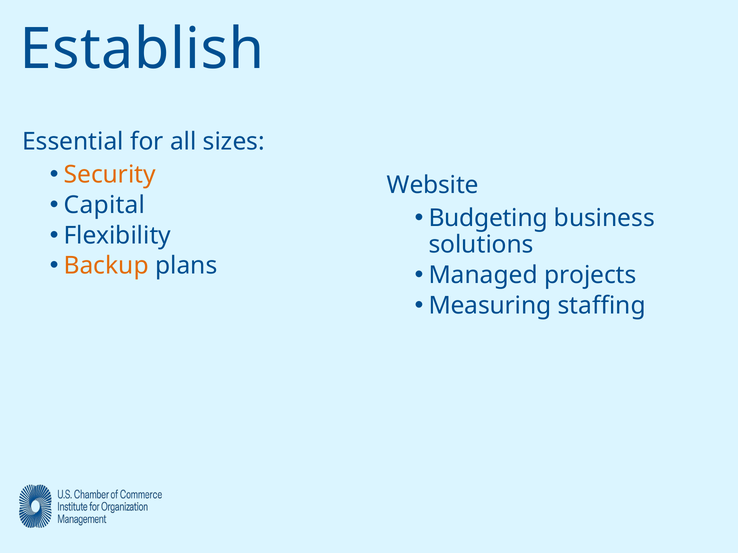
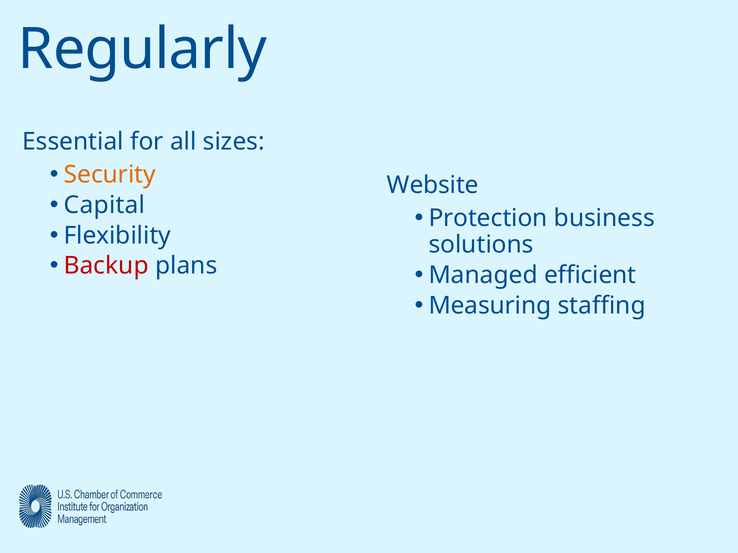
Establish: Establish -> Regularly (143, 49)
Budgeting: Budgeting -> Protection (488, 218)
Backup colour: orange -> red (106, 266)
projects: projects -> efficient (590, 275)
